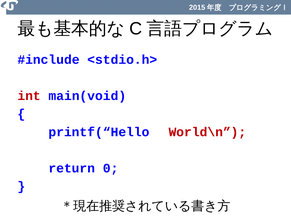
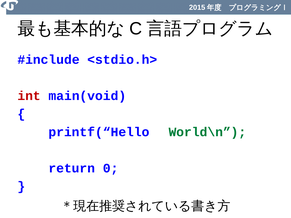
World\n colour: red -> green (207, 132)
